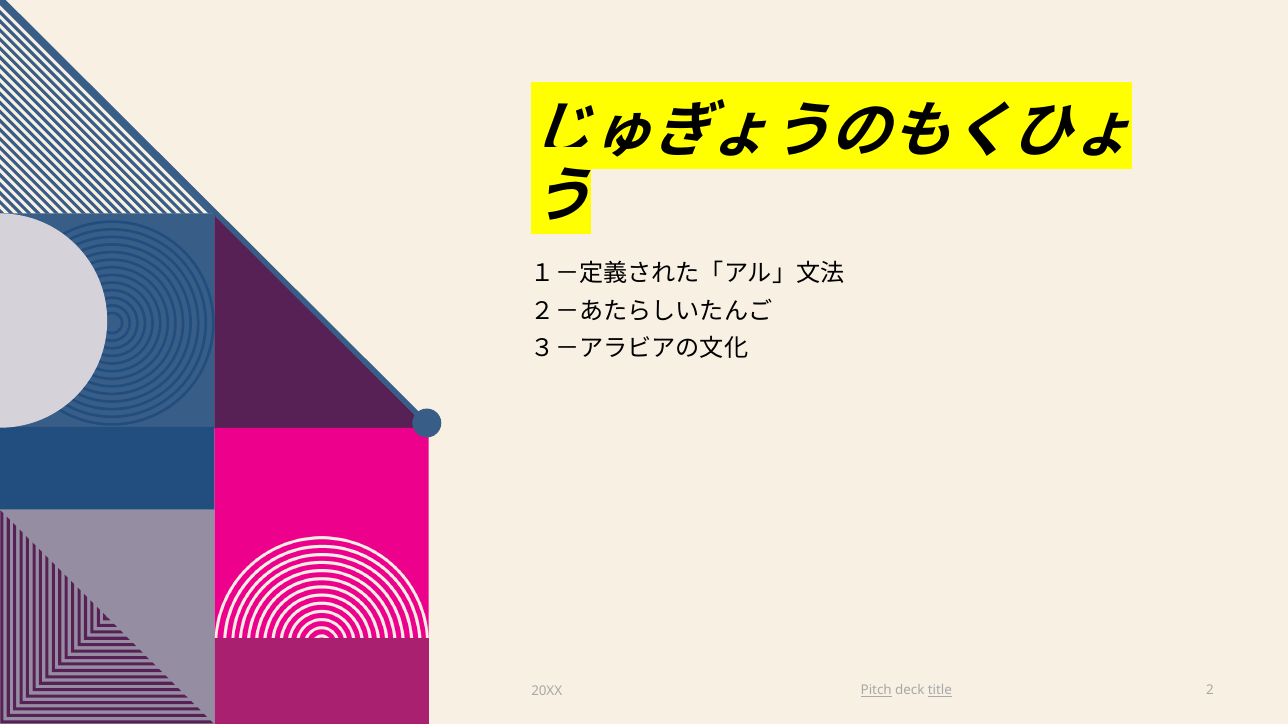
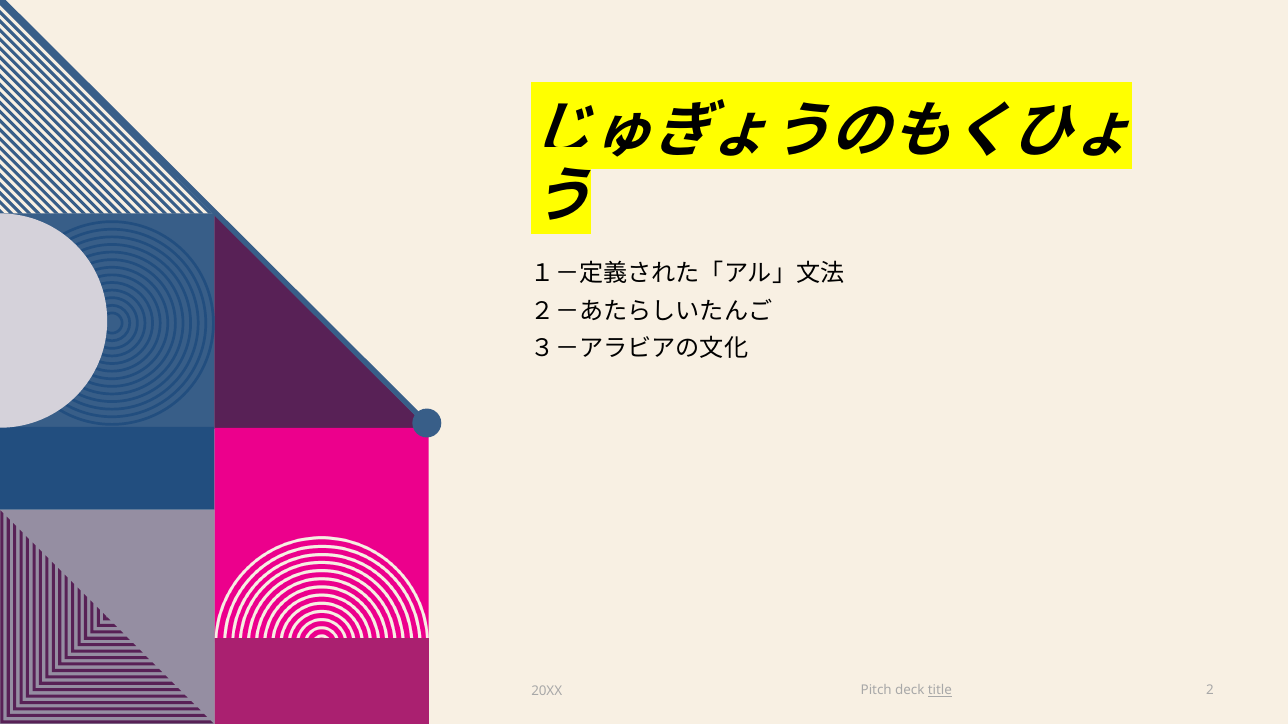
Pitch underline: present -> none (876, 691)
